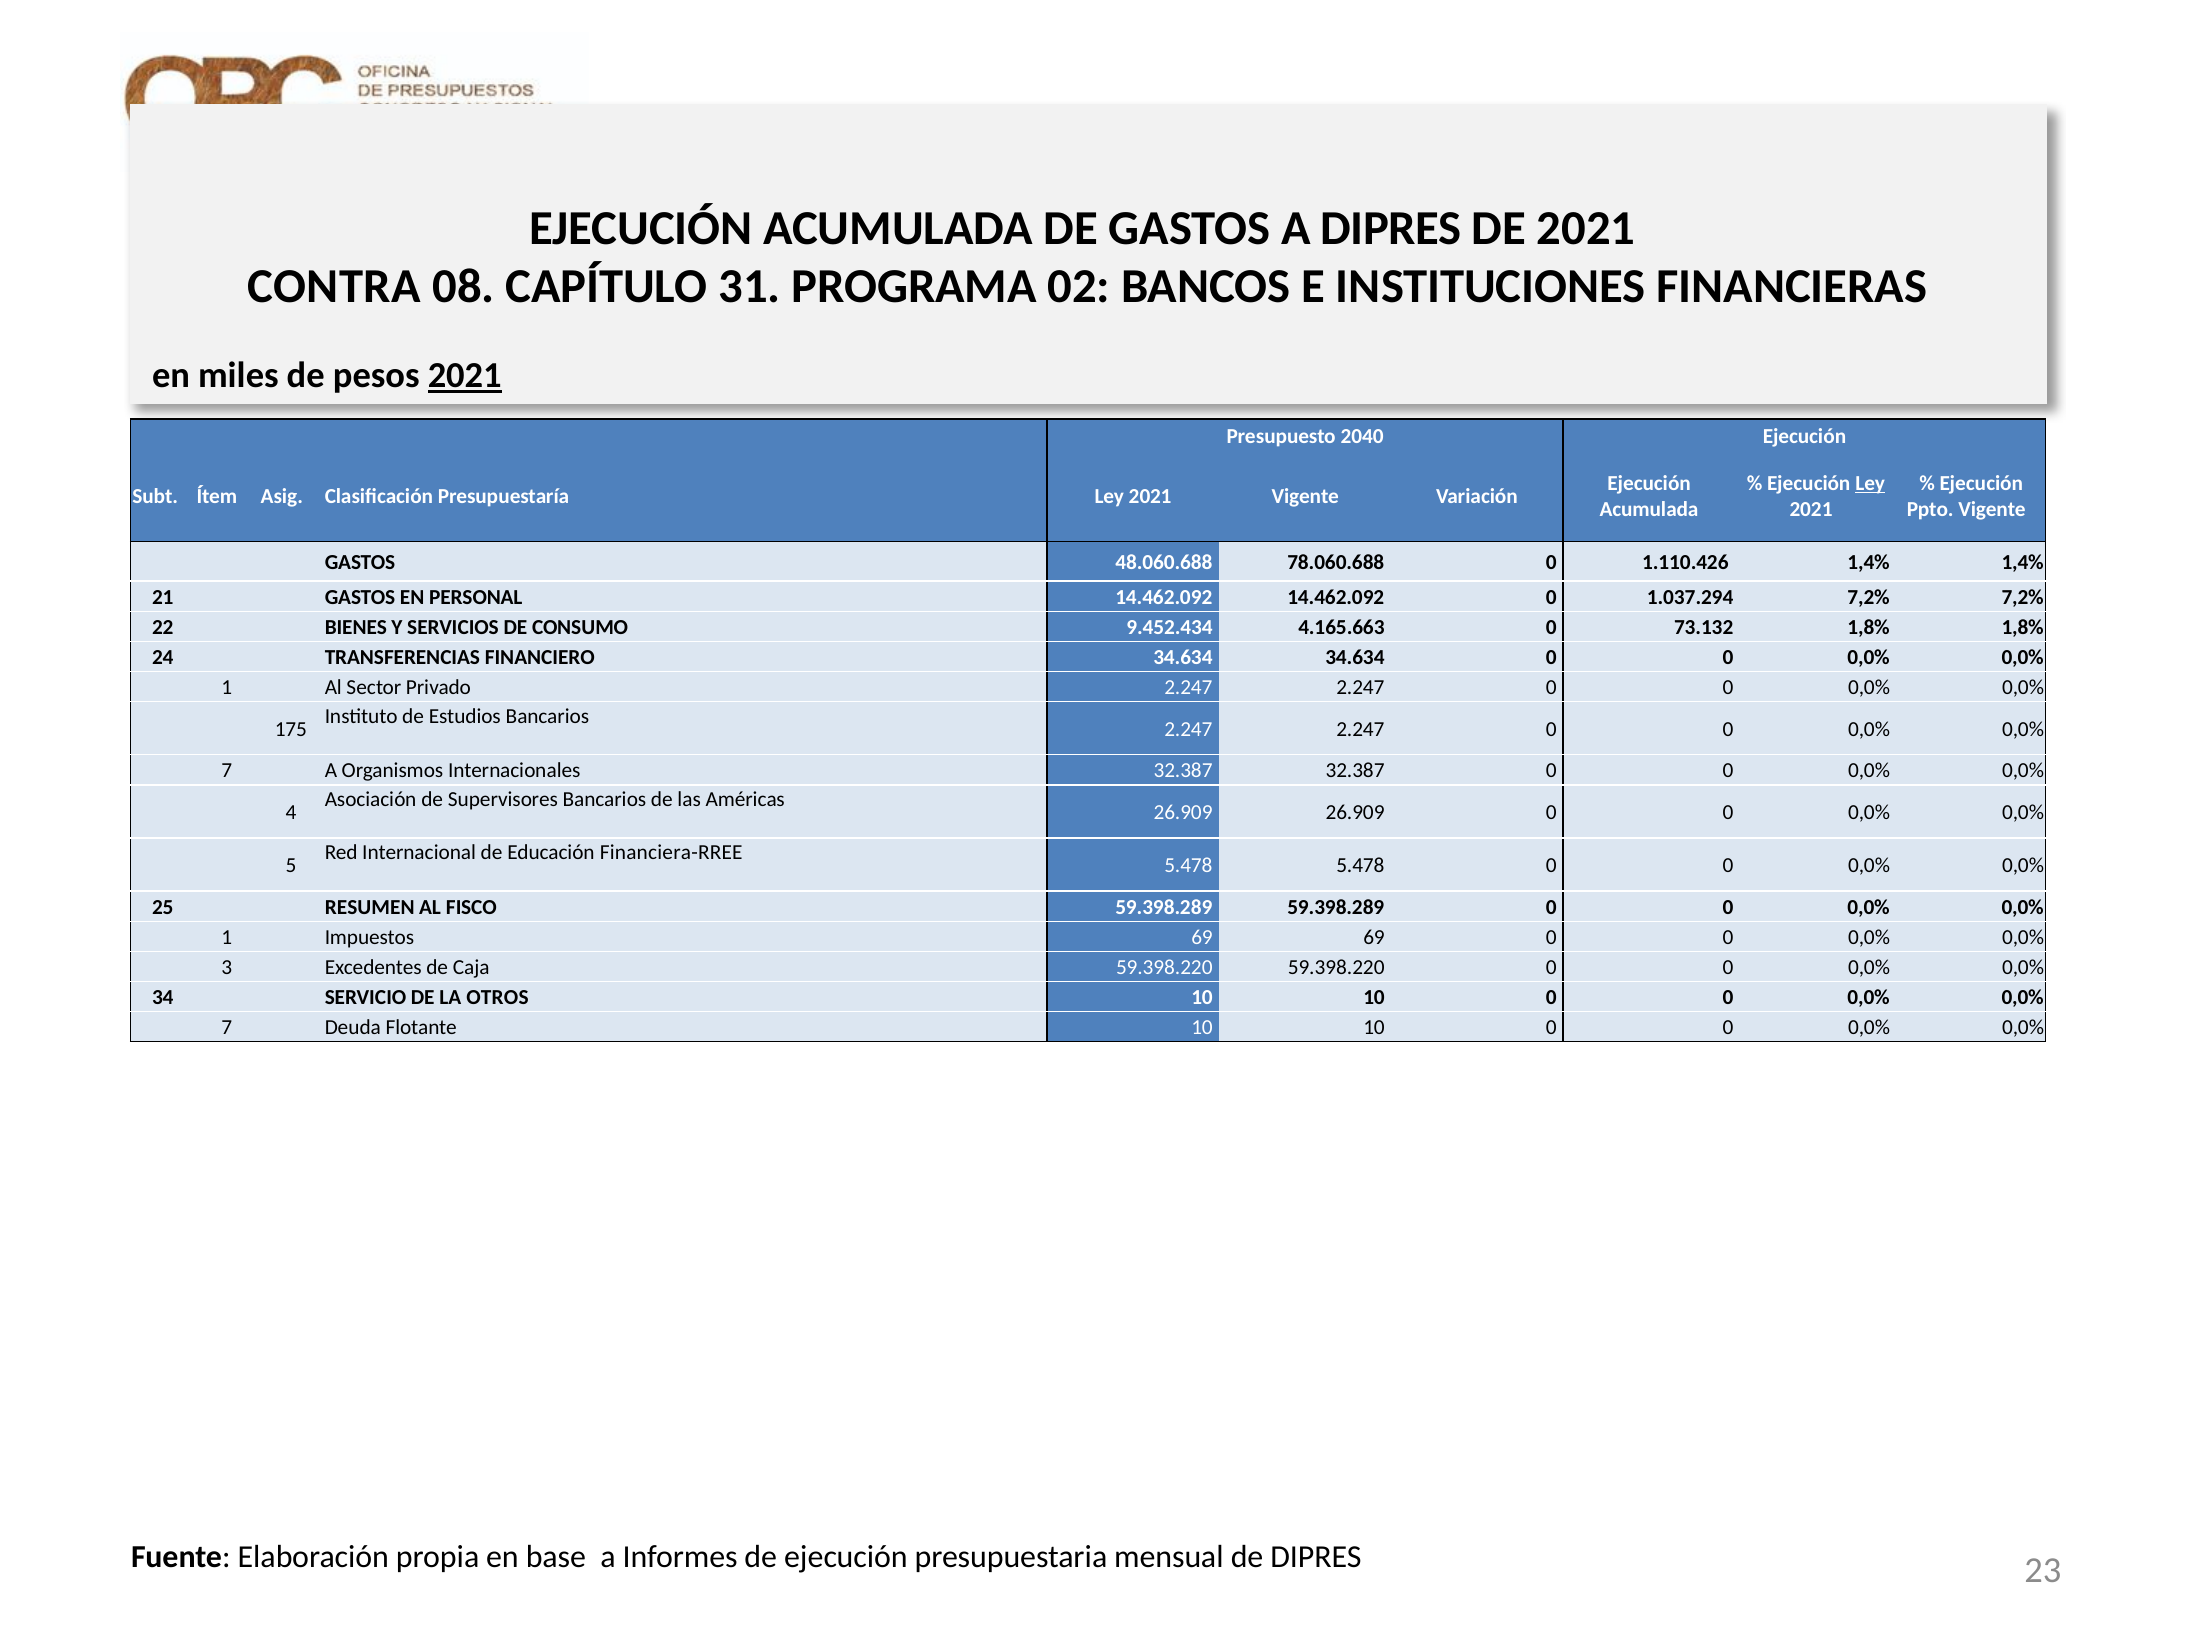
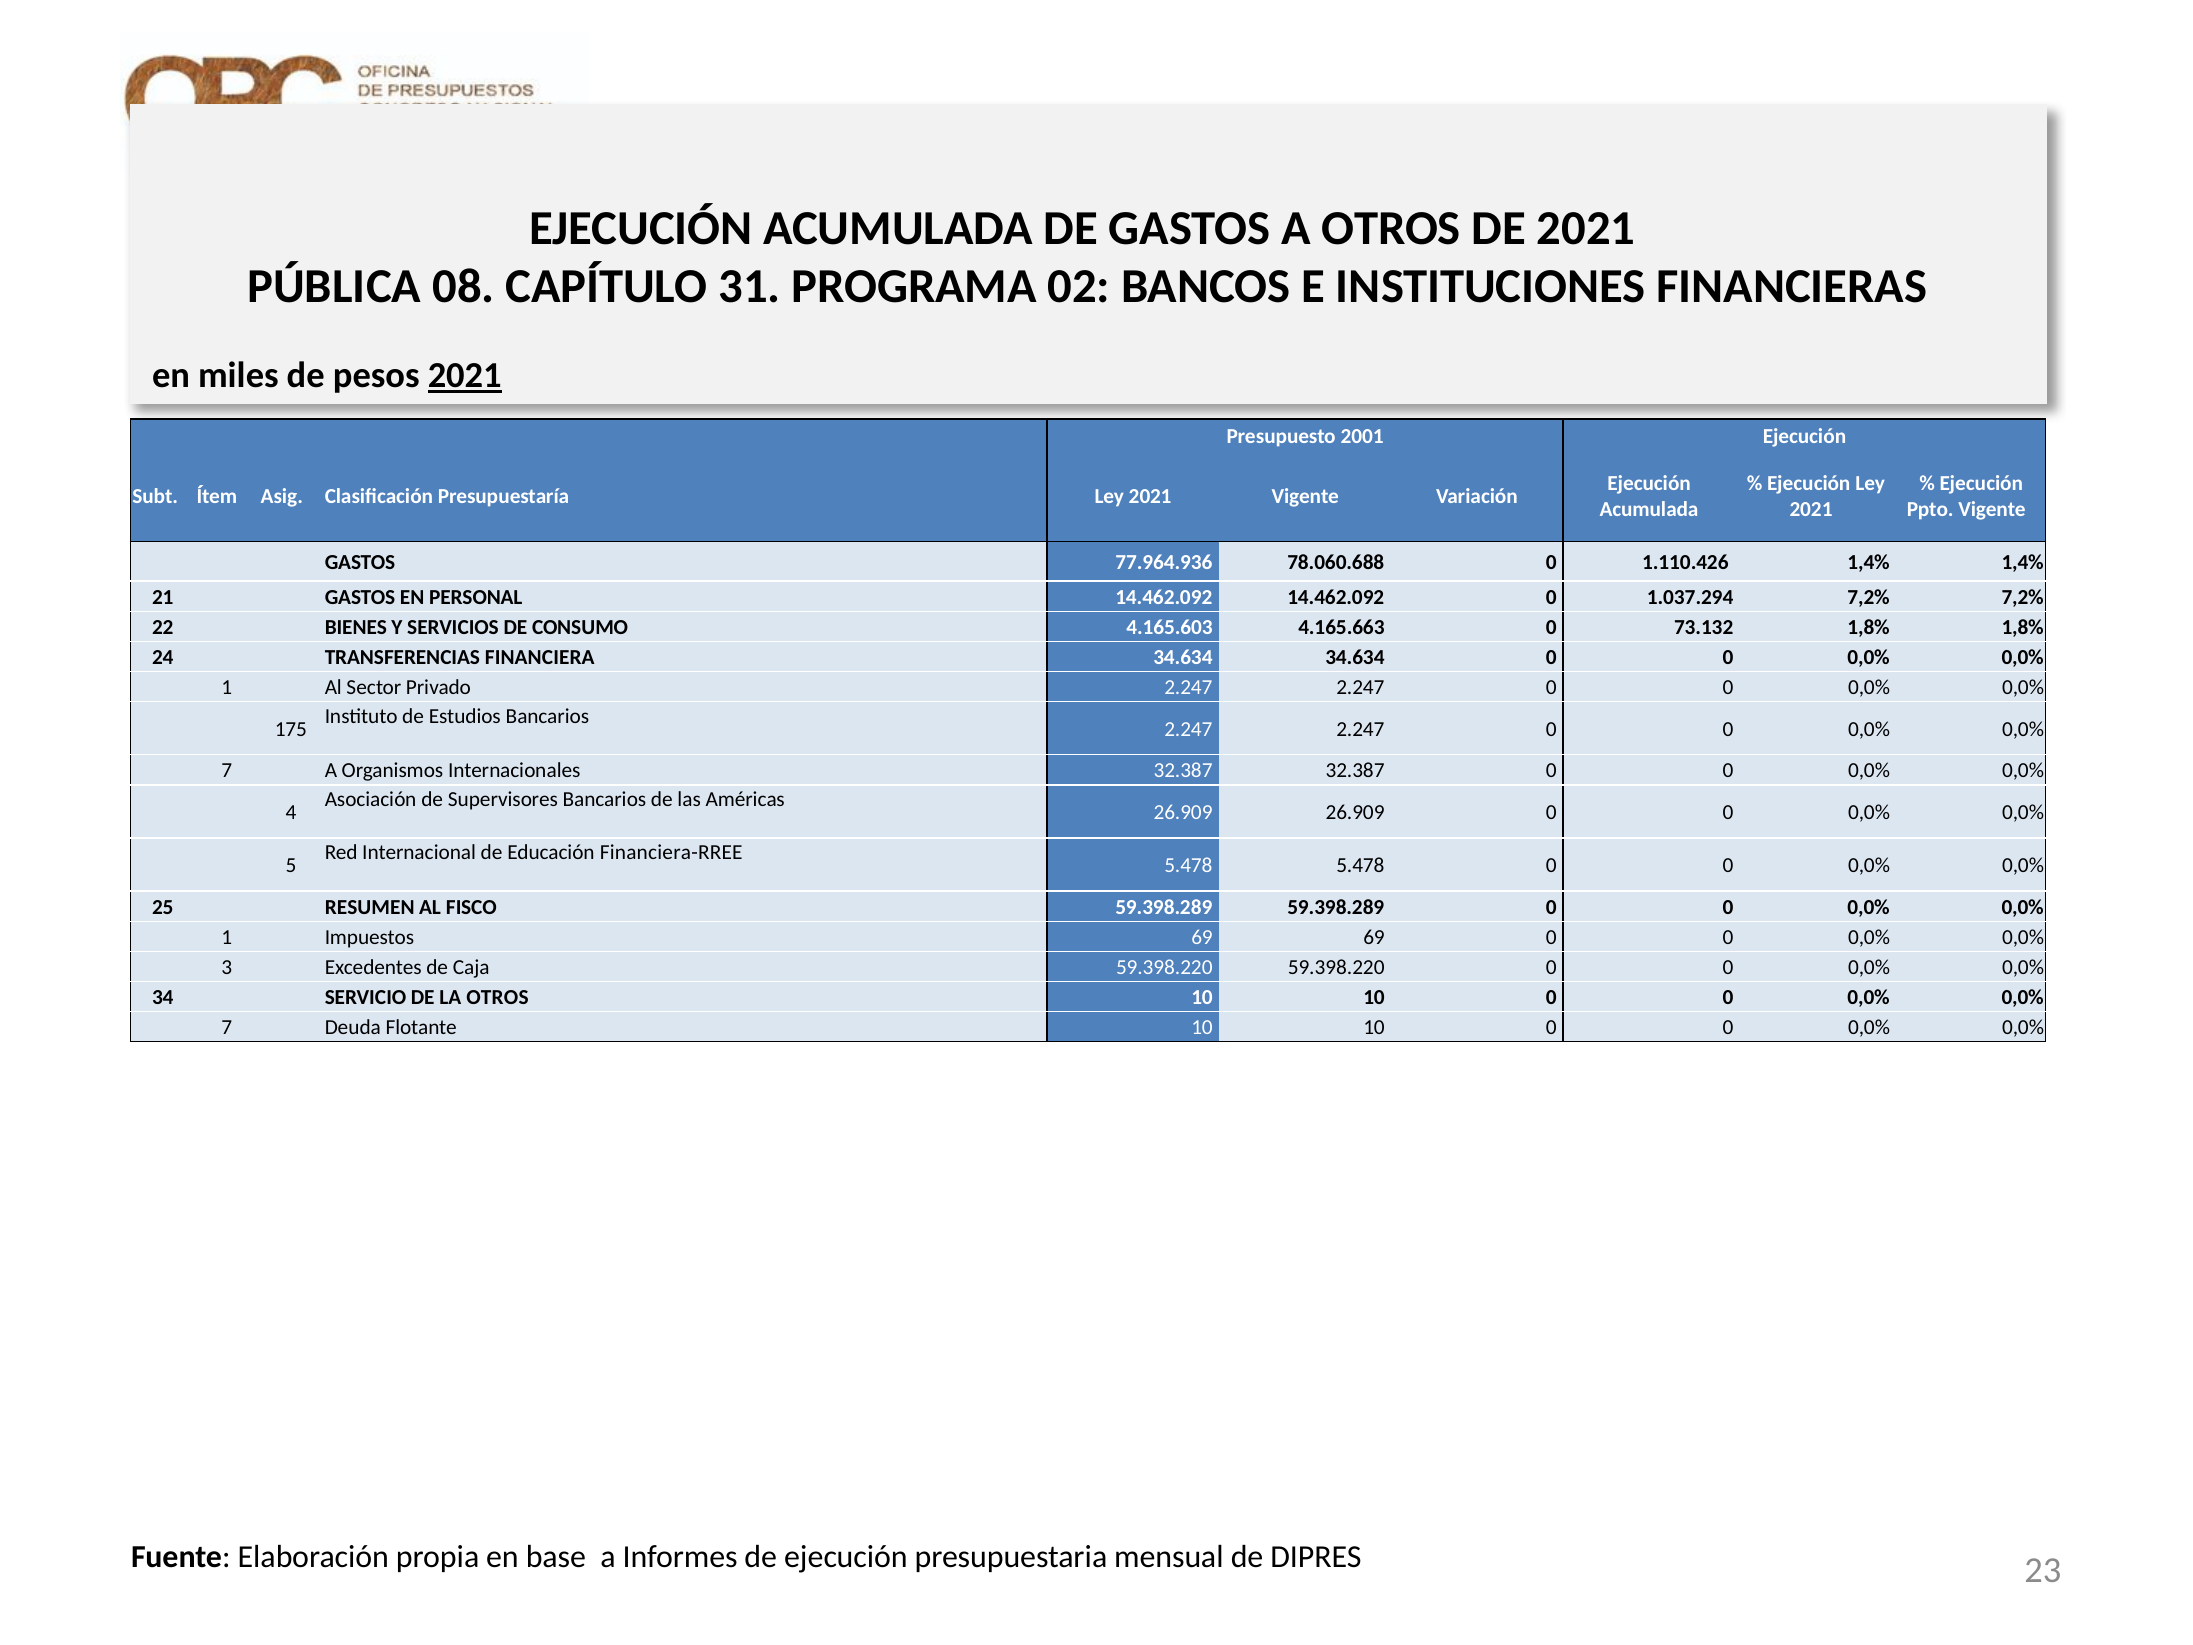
A DIPRES: DIPRES -> OTROS (1391, 228)
CONTRA: CONTRA -> PÚBLICA (334, 286)
2040: 2040 -> 2001 (1362, 436)
Ley underline: present -> none (1870, 483)
48.060.688: 48.060.688 -> 77.964.936 (1164, 562)
9.452.434: 9.452.434 -> 4.165.603 (1169, 627)
FINANCIERO: FINANCIERO -> FINANCIERA (540, 657)
